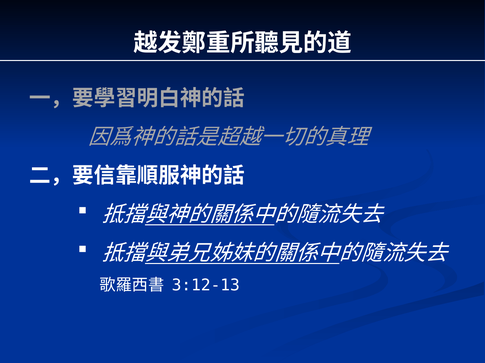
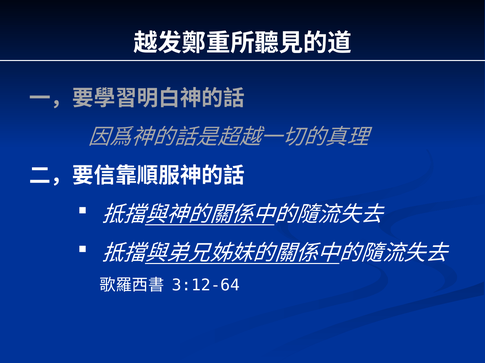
3:12-13: 3:12-13 -> 3:12-64 (206, 286)
